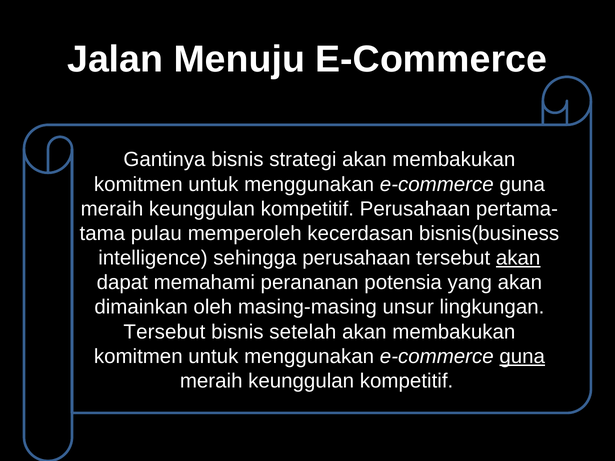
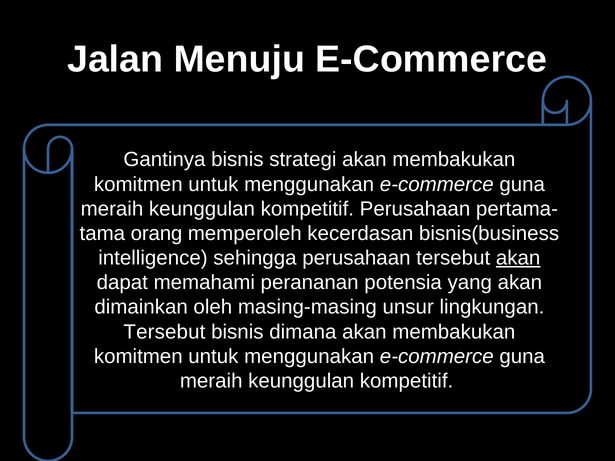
pulau: pulau -> orang (157, 234)
setelah: setelah -> dimana (303, 332)
guna underline: present -> none (522, 357)
